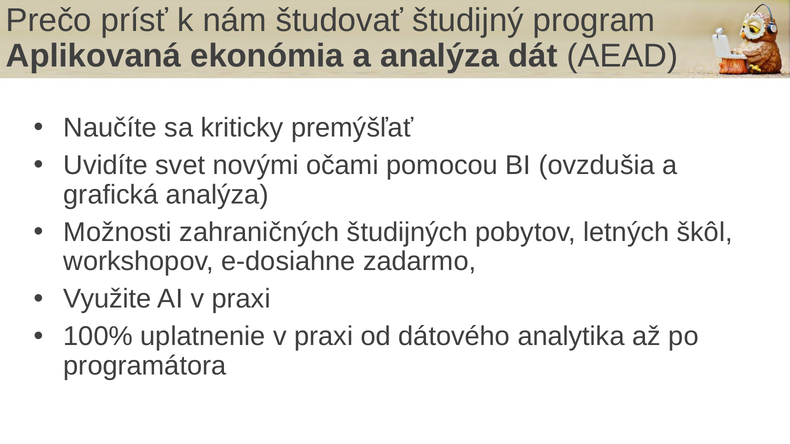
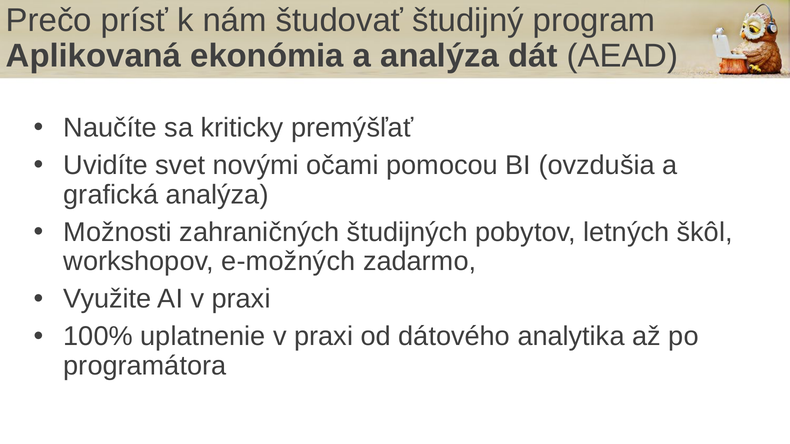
e-dosiahne: e-dosiahne -> e-možných (288, 262)
